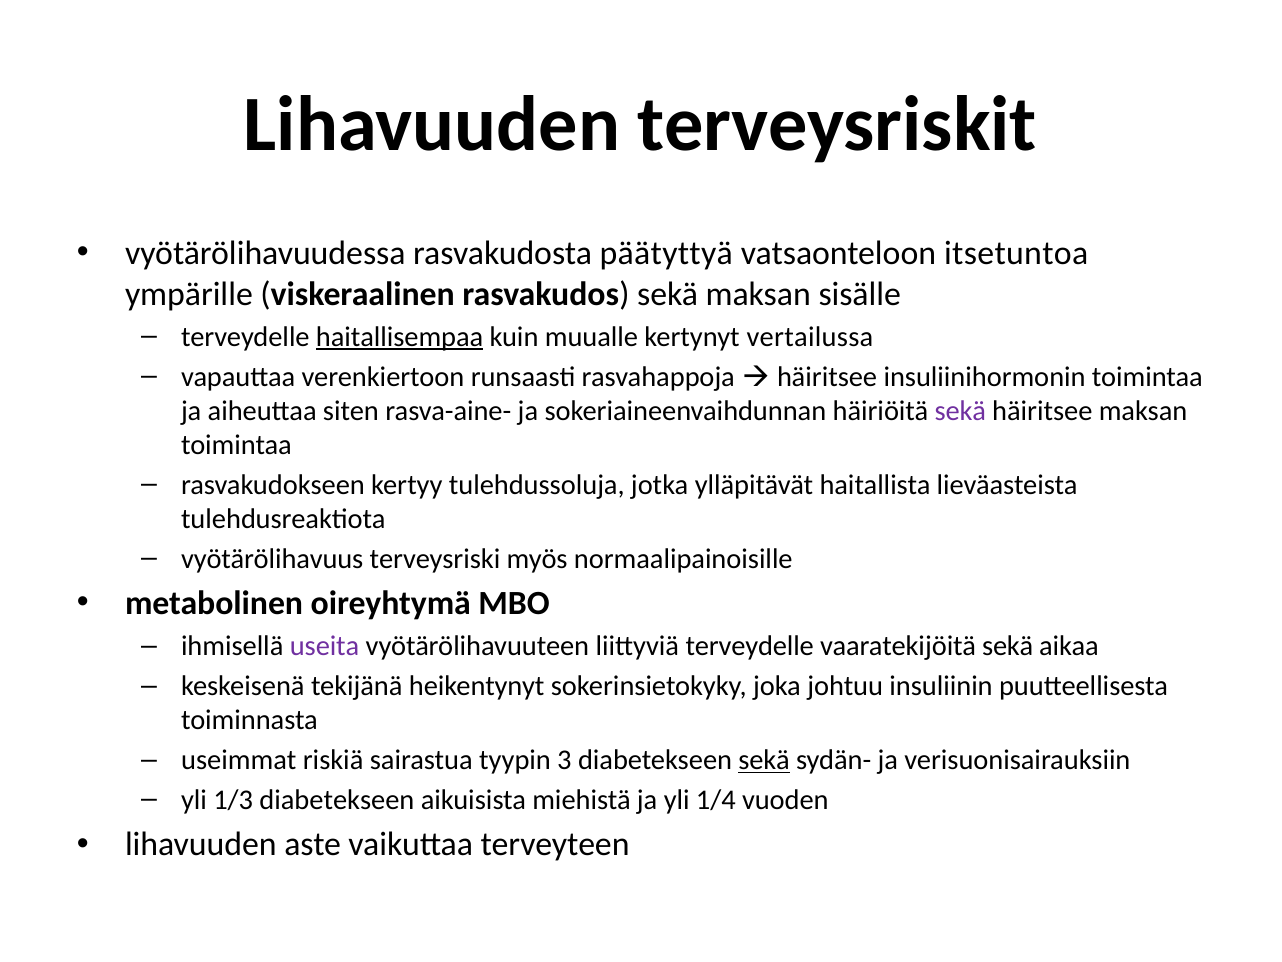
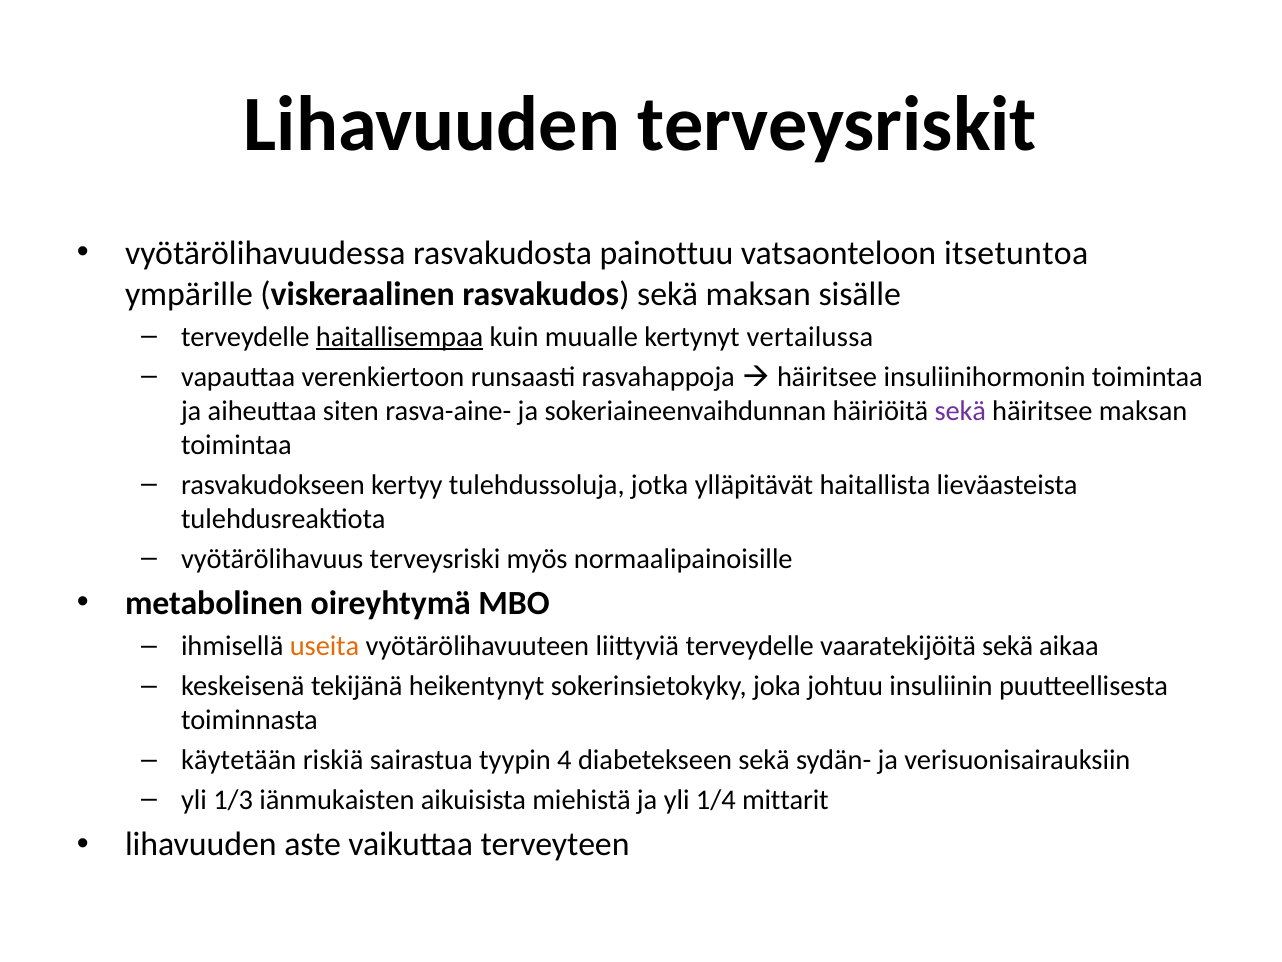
päätyttyä: päätyttyä -> painottuu (666, 253)
useita colour: purple -> orange (325, 646)
useimmat: useimmat -> käytetään (239, 760)
3: 3 -> 4 (564, 760)
sekä underline: present -> none (764, 760)
1/3 diabetekseen: diabetekseen -> iänmukaisten (337, 800)
vuoden: vuoden -> mittarit (785, 800)
